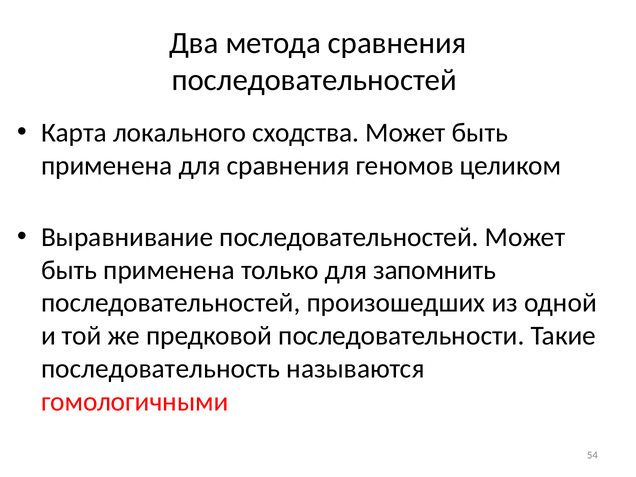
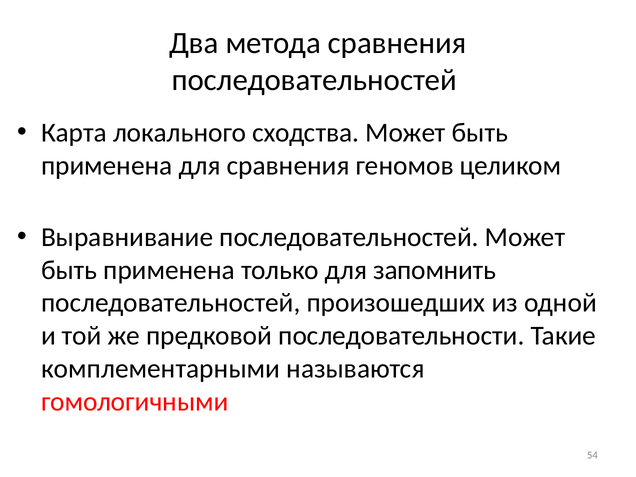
последовательность: последовательность -> комплементарными (161, 369)
